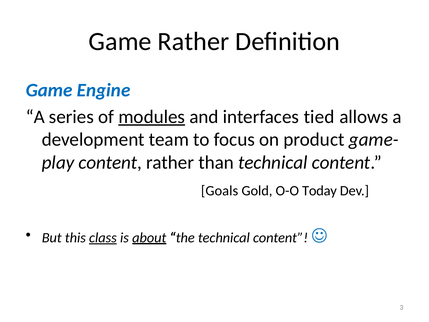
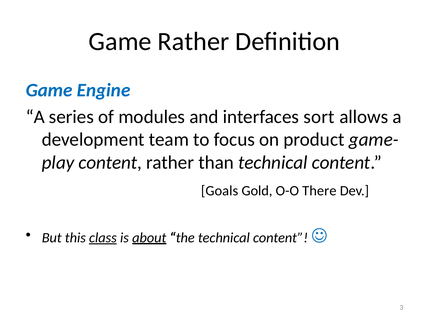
modules underline: present -> none (152, 117)
tied: tied -> sort (319, 117)
Today: Today -> There (319, 191)
